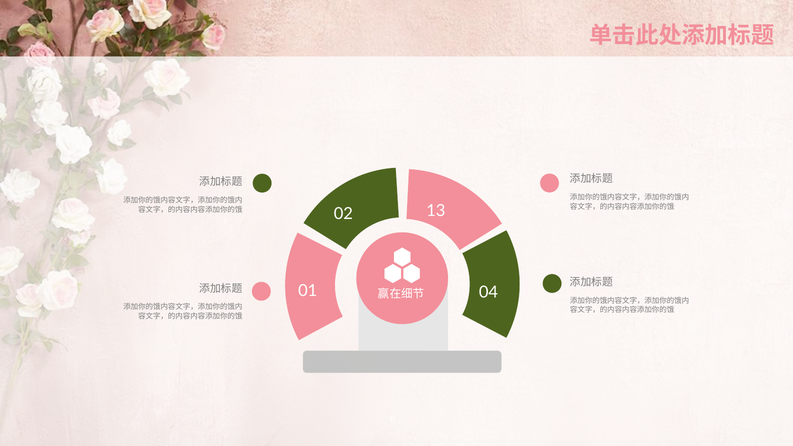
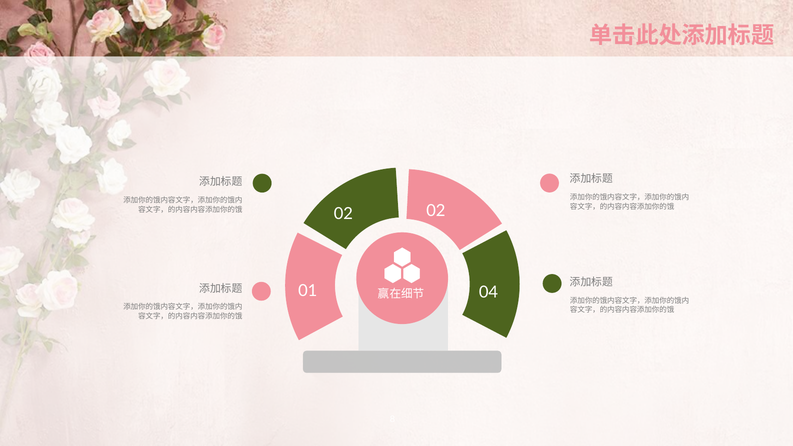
02 13: 13 -> 02 (436, 211)
